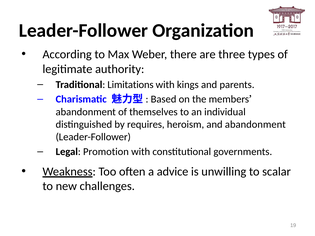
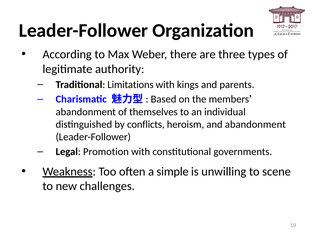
requires: requires -> conflicts (146, 125)
advice: advice -> simple (173, 172)
scalar: scalar -> scene (277, 172)
